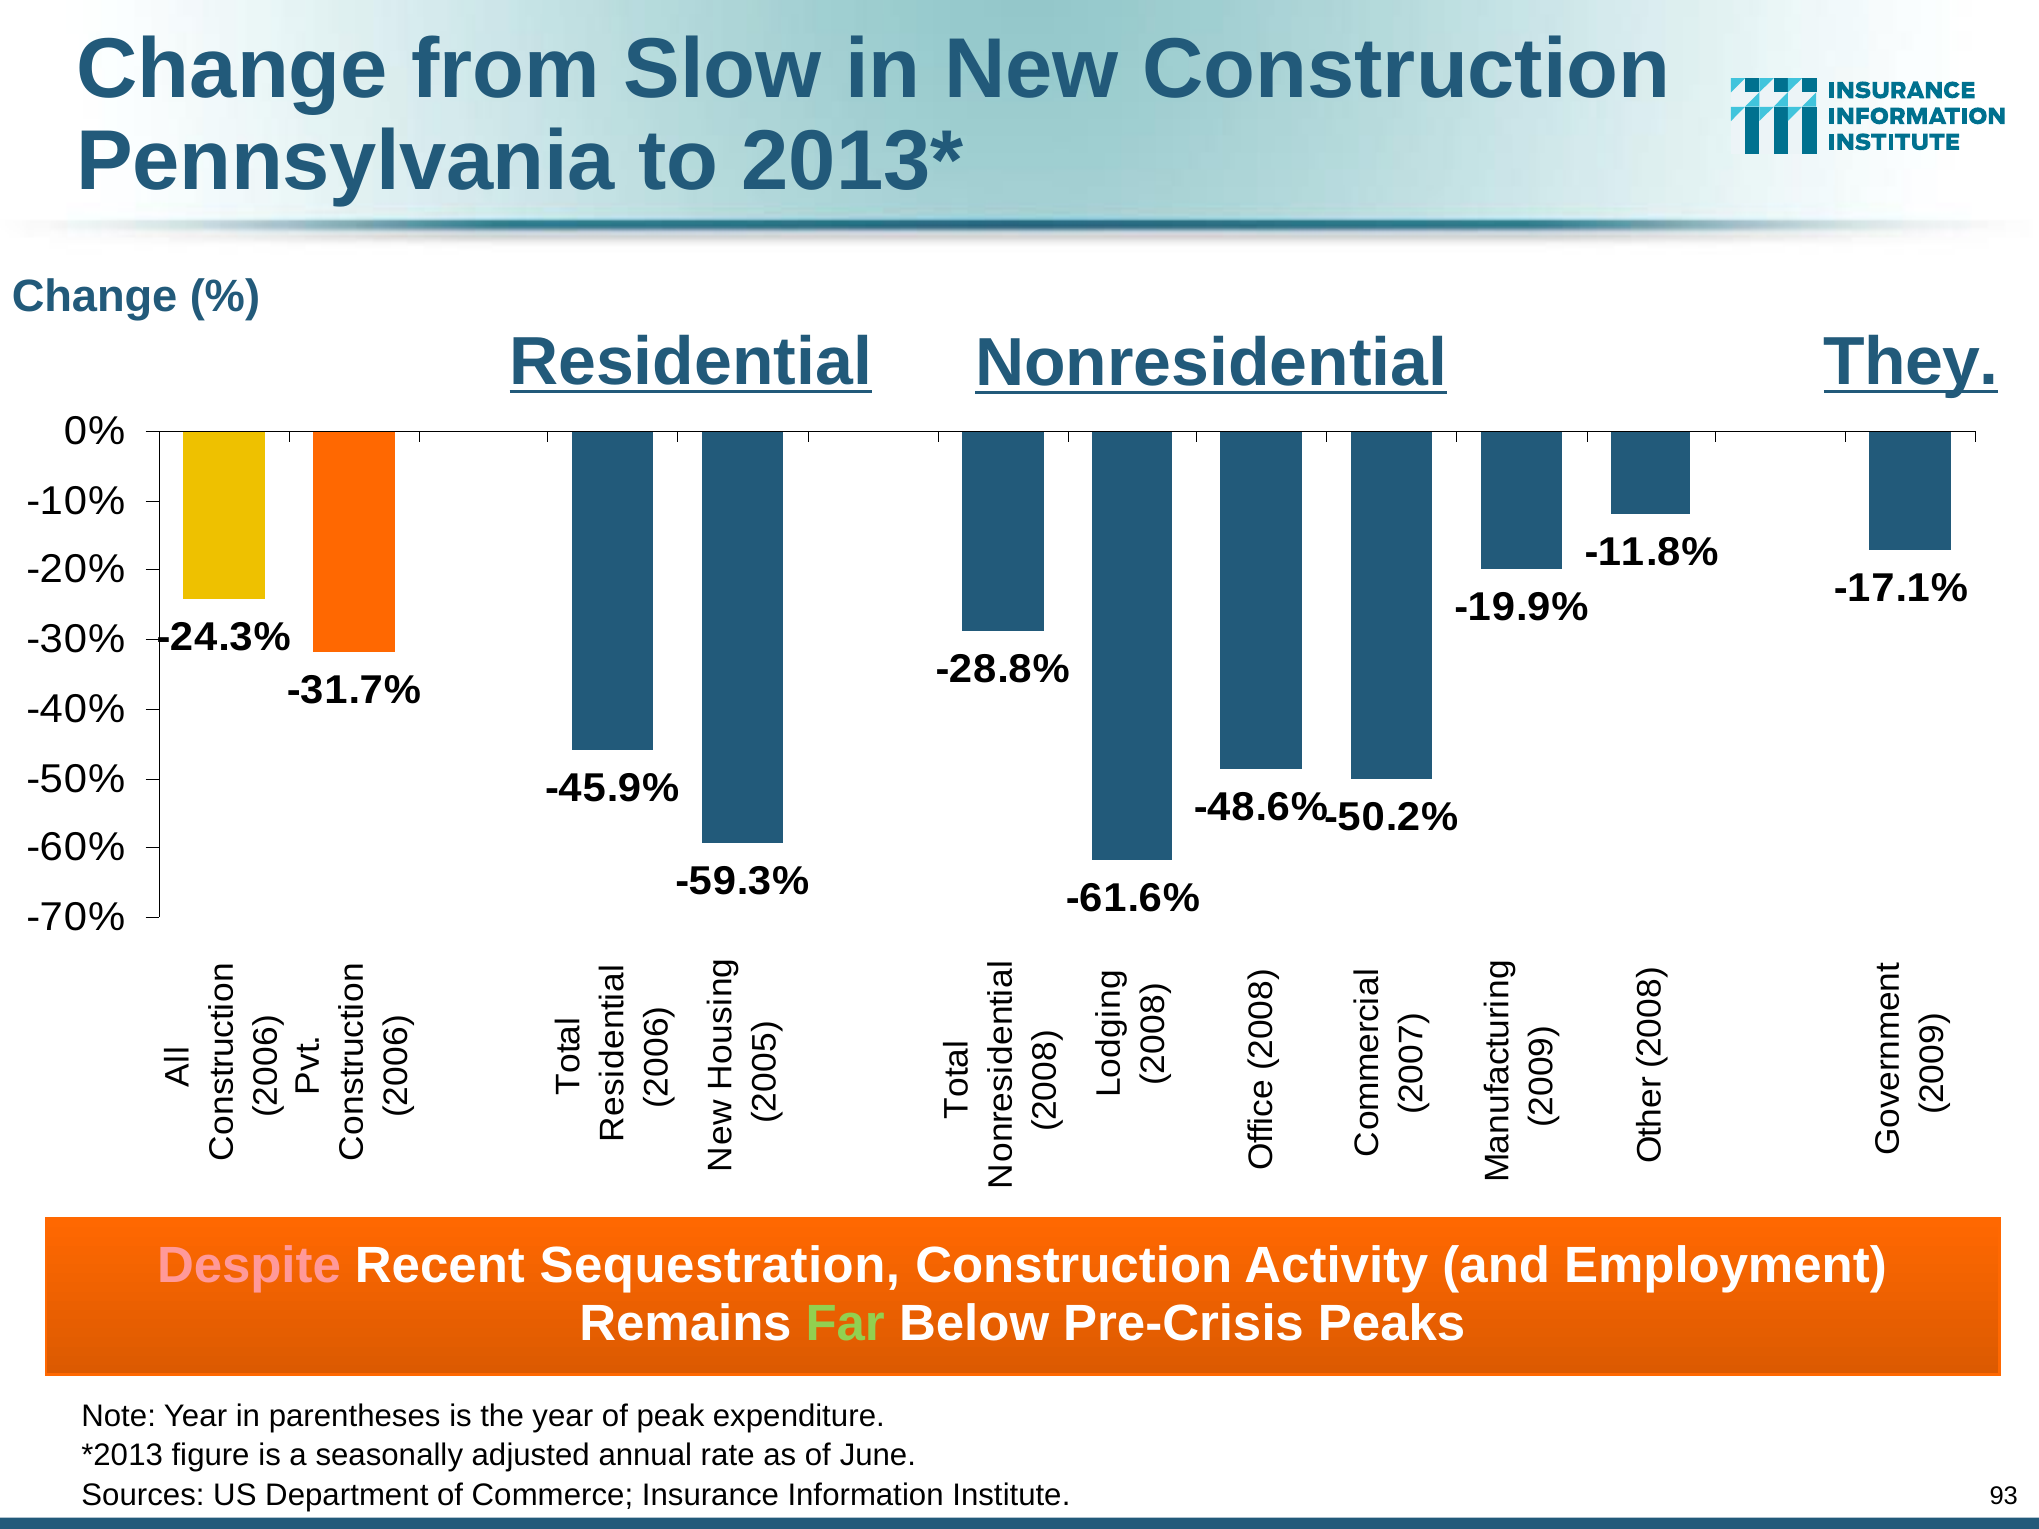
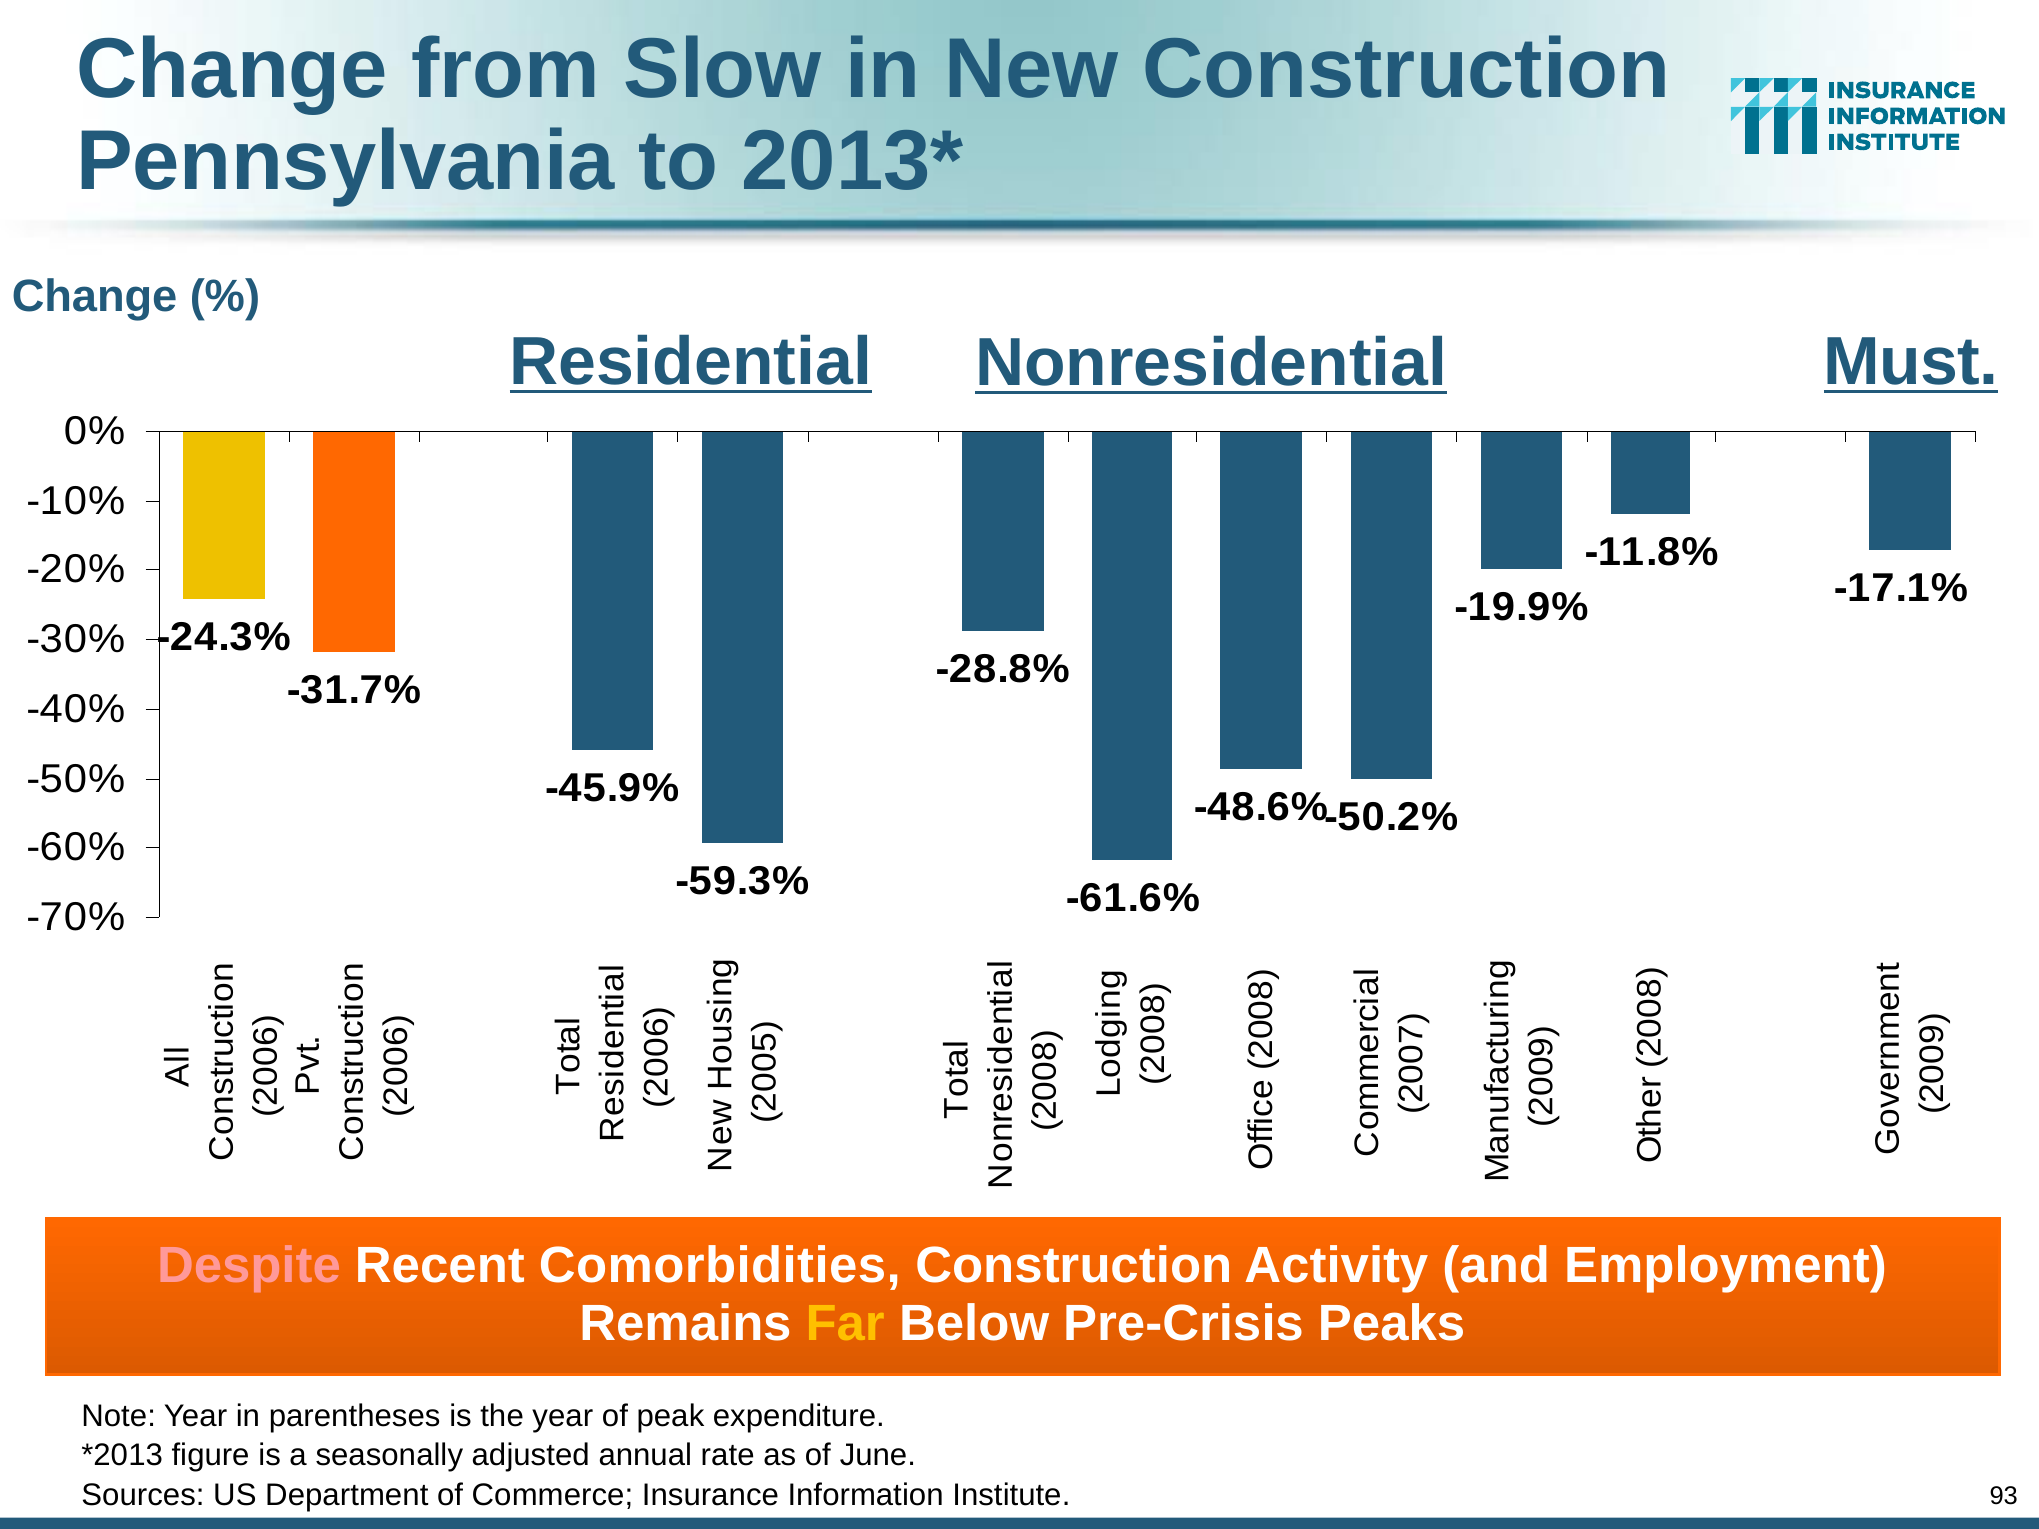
They: They -> Must (1911, 362)
Sequestration: Sequestration -> Comorbidities (720, 1266)
Far colour: light green -> yellow (845, 1324)
